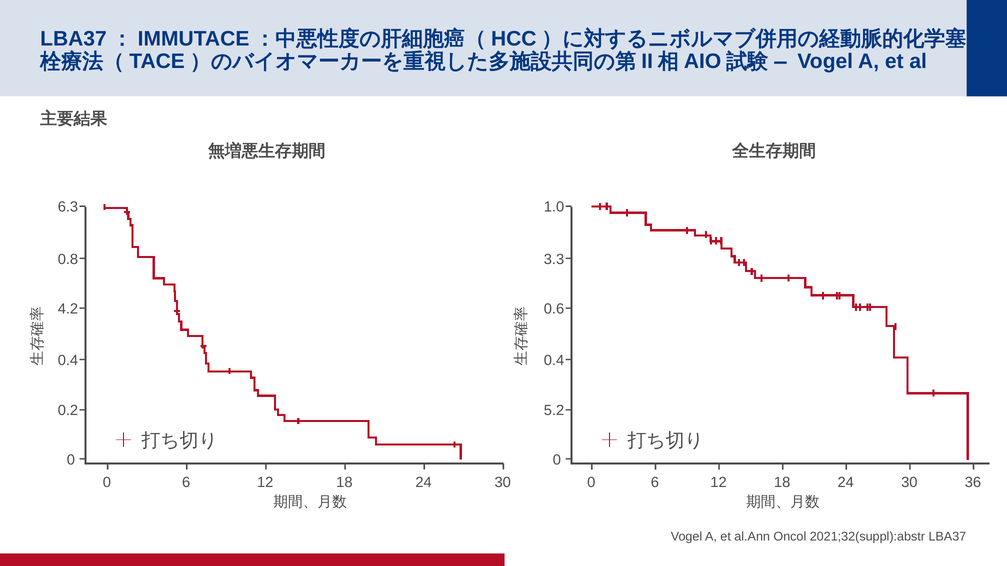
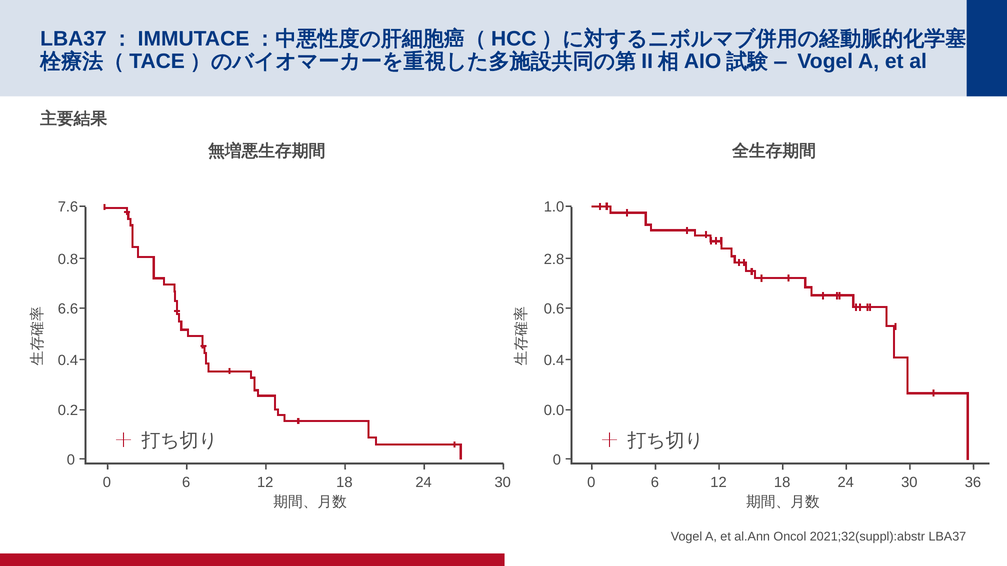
6.3: 6.3 -> 7.6 (68, 207)
3.3: 3.3 -> 2.8 (554, 259)
4.2: 4.2 -> 6.6 (68, 309)
5.2: 5.2 -> 0.0 (554, 411)
